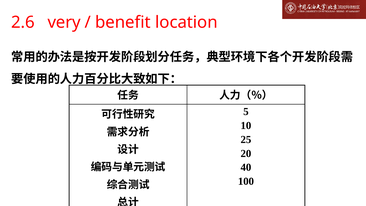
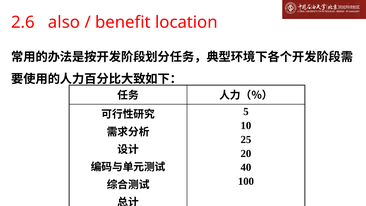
very: very -> also (64, 22)
